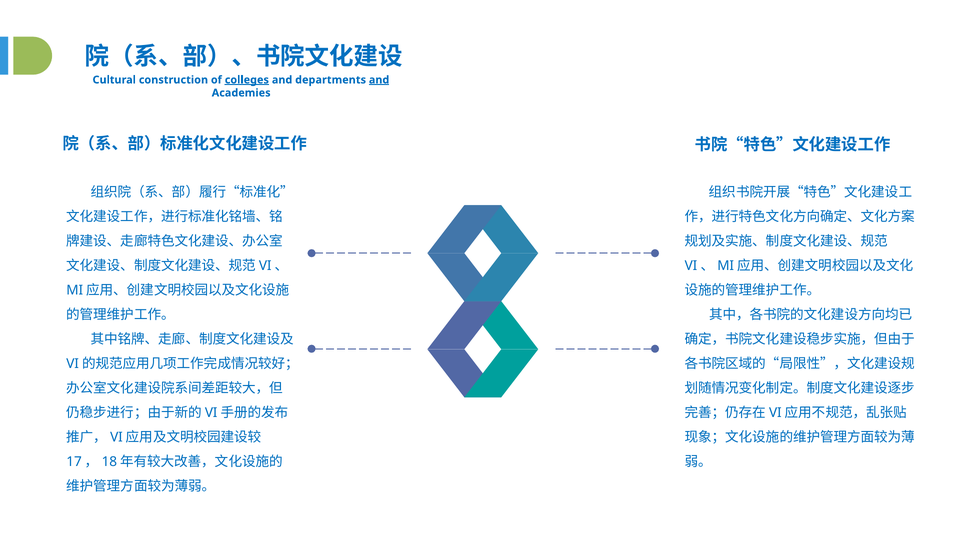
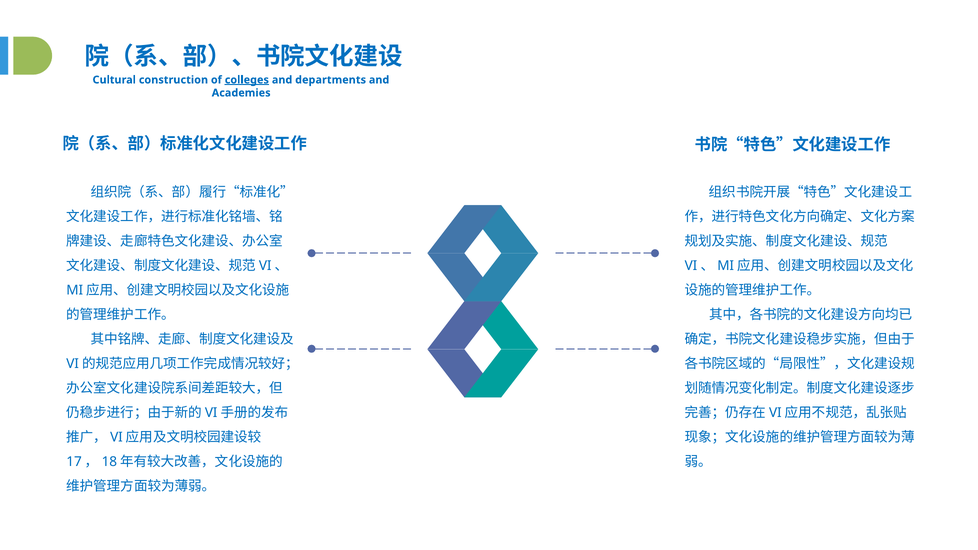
and underline: present -> none (379, 80)
